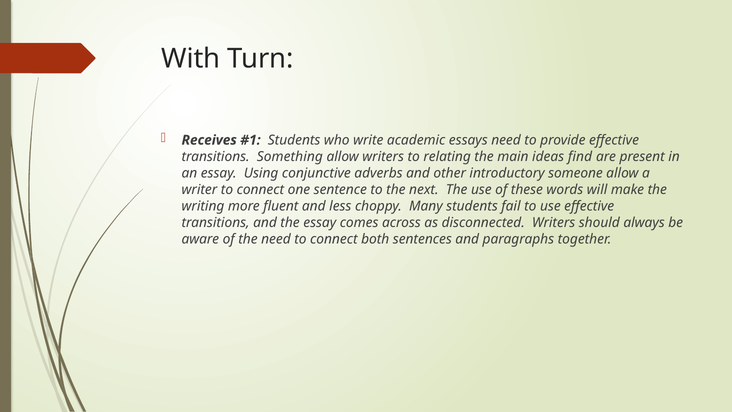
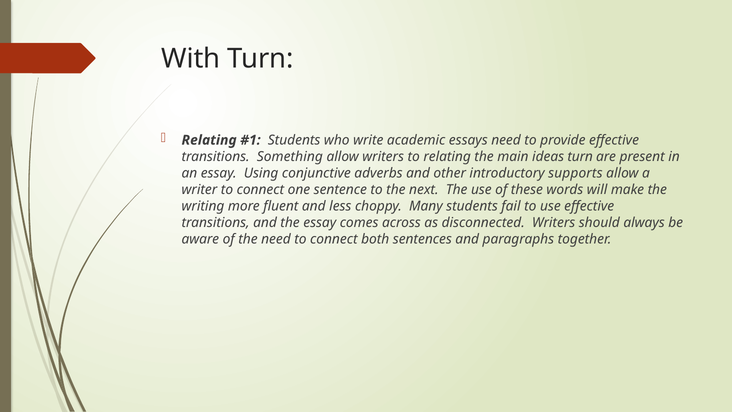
Receives: Receives -> Relating (209, 140)
ideas find: find -> turn (580, 157)
someone: someone -> supports (575, 173)
